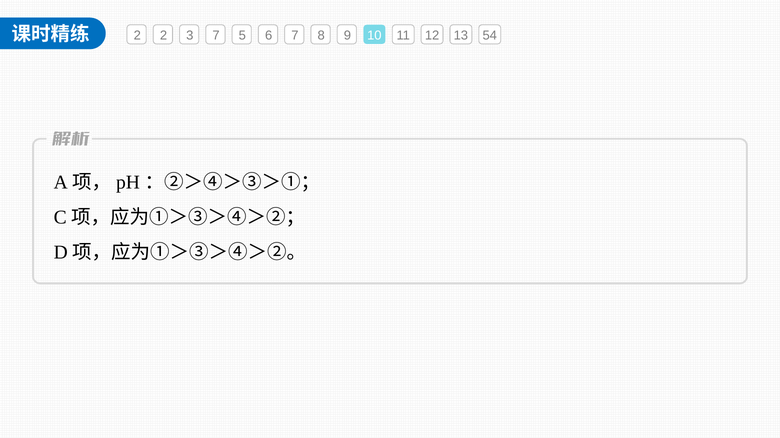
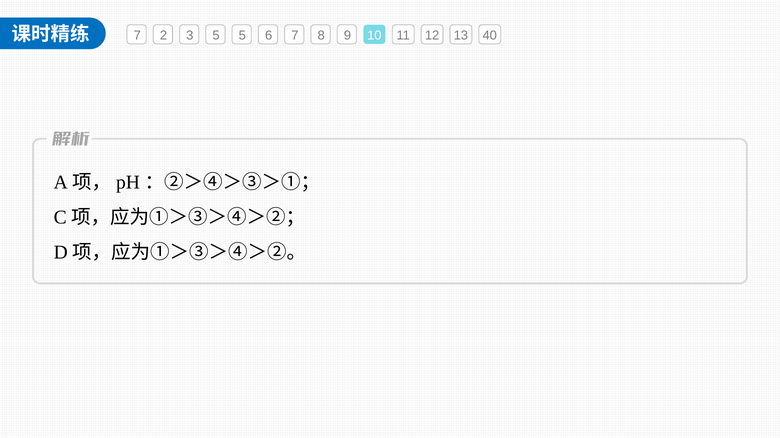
2: 2 -> 7 (137, 35)
3 7: 7 -> 5 (216, 35)
54: 54 -> 40 (490, 35)
